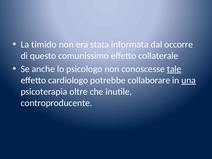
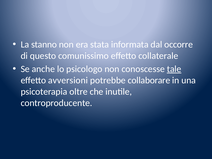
timido: timido -> stanno (44, 44)
cardiologo: cardiologo -> avversioni (68, 80)
una underline: present -> none (189, 80)
